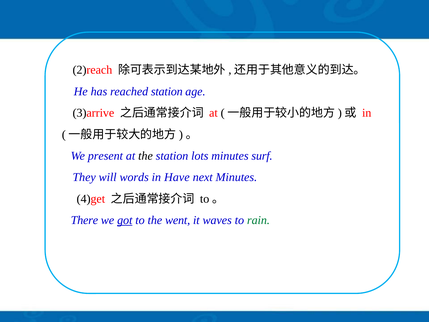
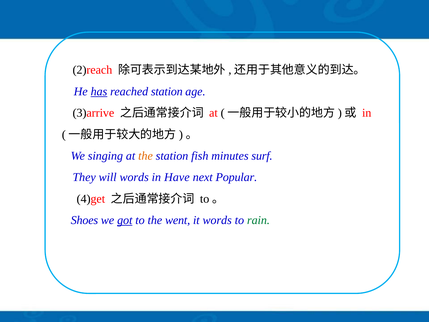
has underline: none -> present (99, 91)
present: present -> singing (105, 156)
the colour: black -> orange (146, 156)
lots: lots -> fish (200, 156)
next Minutes: Minutes -> Popular (236, 177)
There: There -> Shoes (84, 220)
it waves: waves -> words (217, 220)
